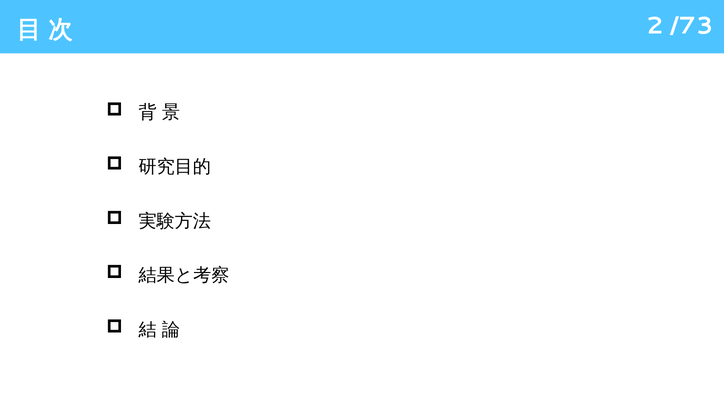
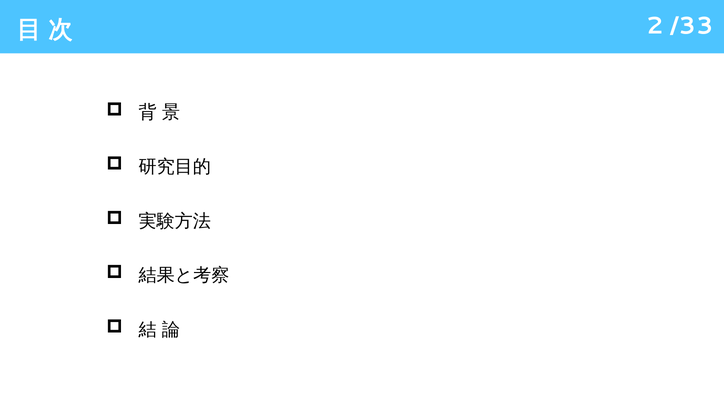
/73: /73 -> /33 (692, 26)
